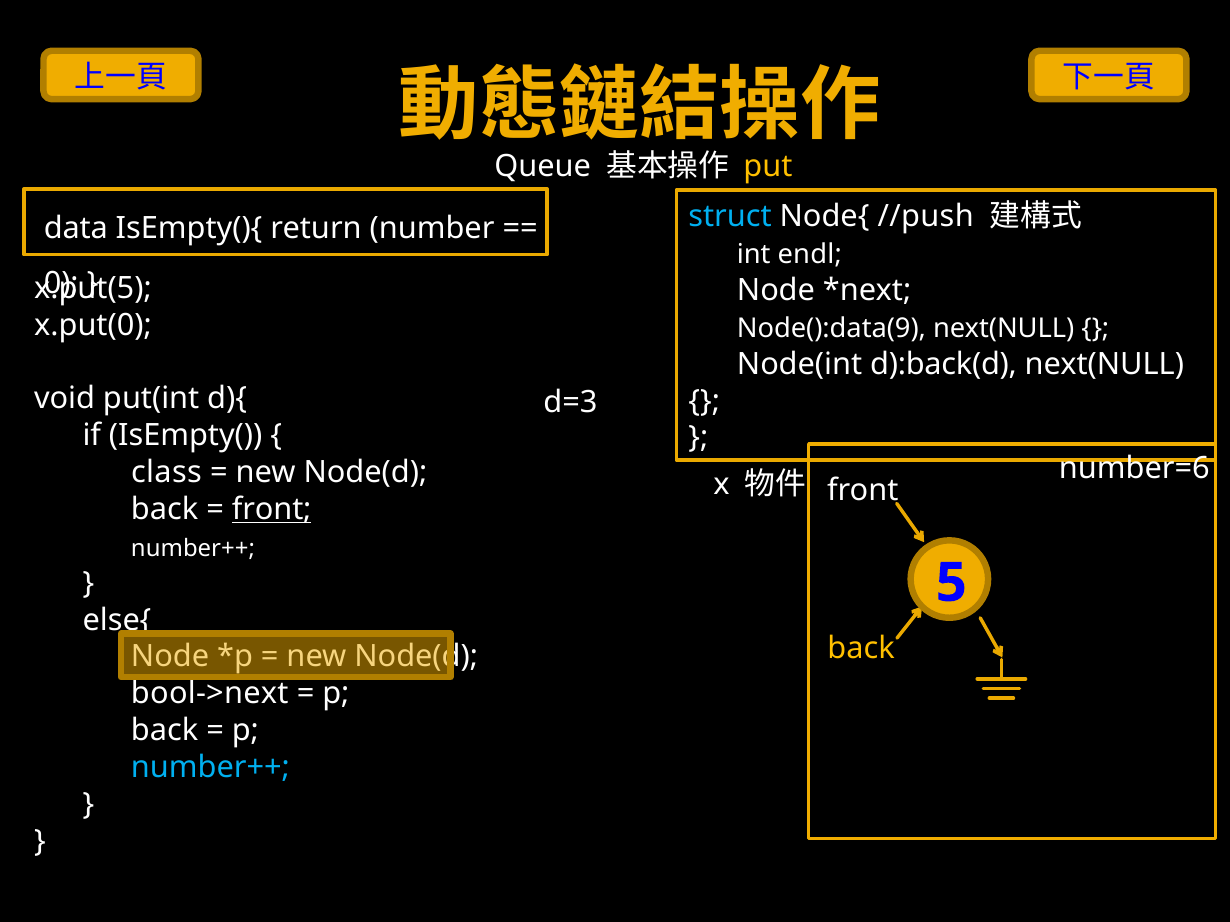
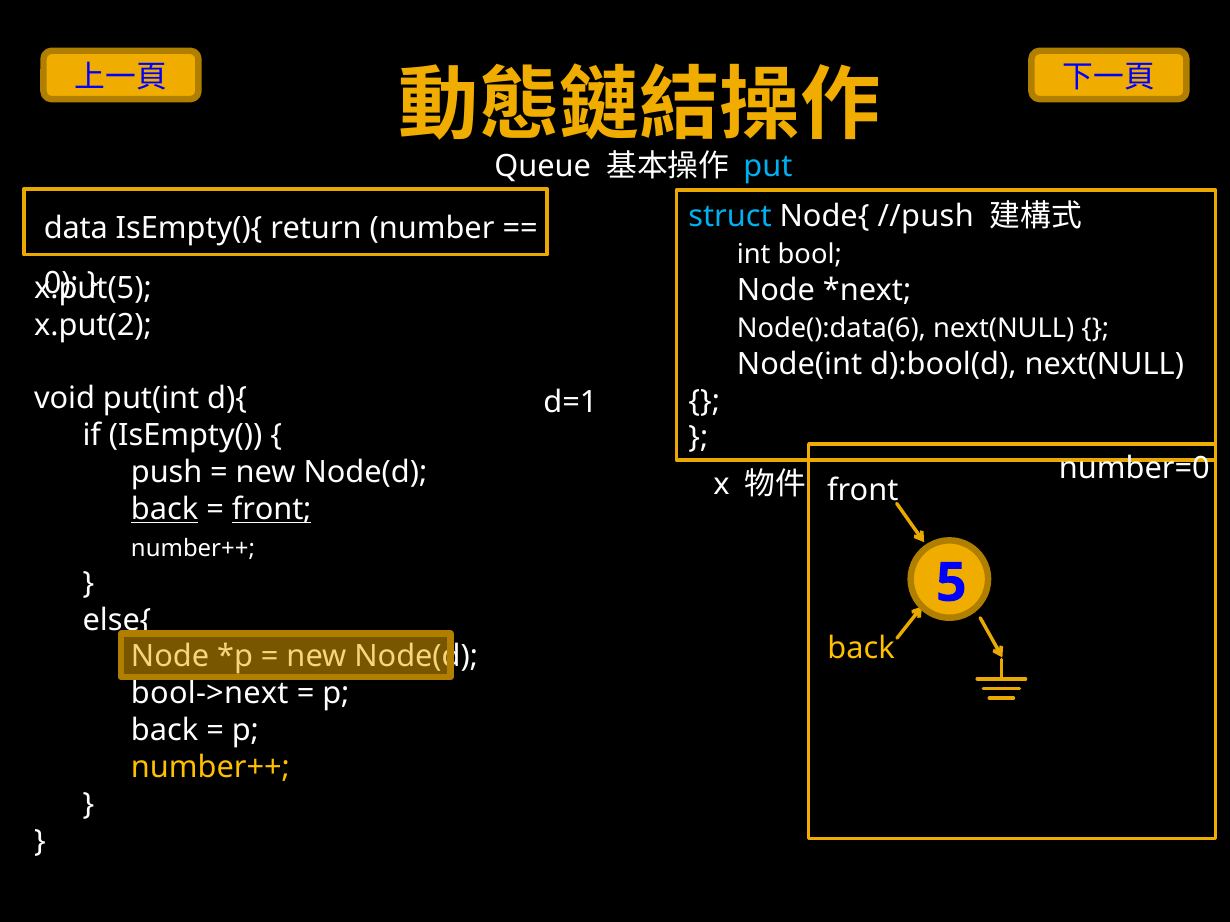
put colour: yellow -> light blue (768, 167)
endl: endl -> bool (810, 255)
x.put(0: x.put(0 -> x.put(2 (93, 325)
Node():data(9: Node():data(9 -> Node():data(6 (831, 328)
d):back(d: d):back(d -> d):bool(d (943, 364)
d=3: d=3 -> d=1 (570, 403)
class: class -> push (167, 473)
number=6: number=6 -> number=0 (1134, 468)
back underline: none -> present (165, 510)
number++ colour: light blue -> yellow (210, 768)
